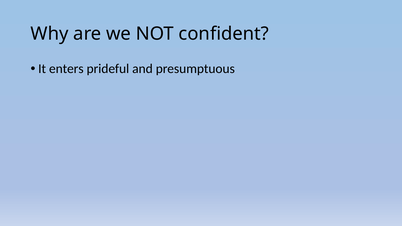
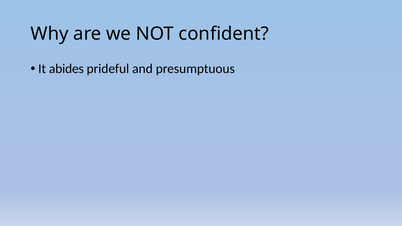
enters: enters -> abides (66, 69)
